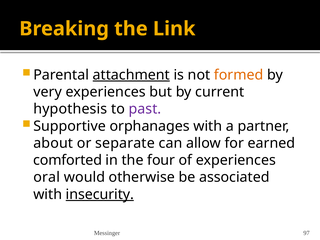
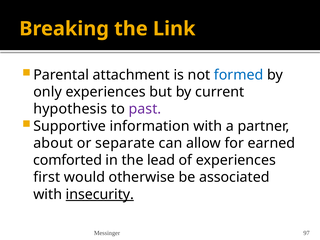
attachment underline: present -> none (131, 75)
formed colour: orange -> blue (239, 75)
very: very -> only (48, 92)
orphanages: orphanages -> information (150, 126)
four: four -> lead (161, 160)
oral: oral -> first (47, 177)
